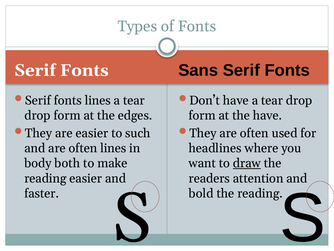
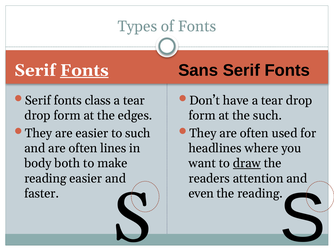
Fonts underline: none -> present (84, 70)
fonts lines: lines -> class (98, 100)
the have: have -> such (267, 115)
bold: bold -> even (201, 193)
